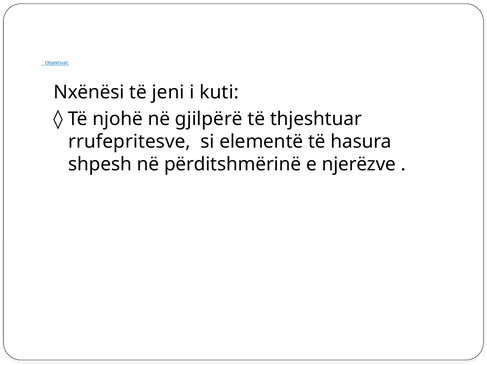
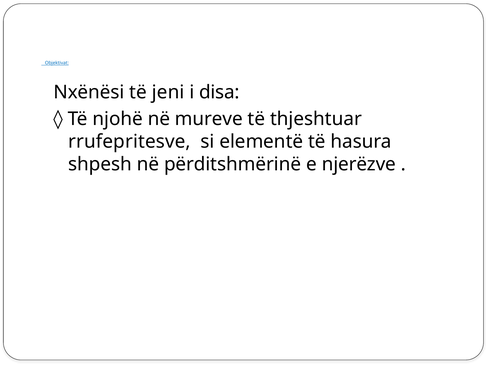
kuti: kuti -> disa (219, 92)
gjilpërë: gjilpërë -> mureve (209, 119)
